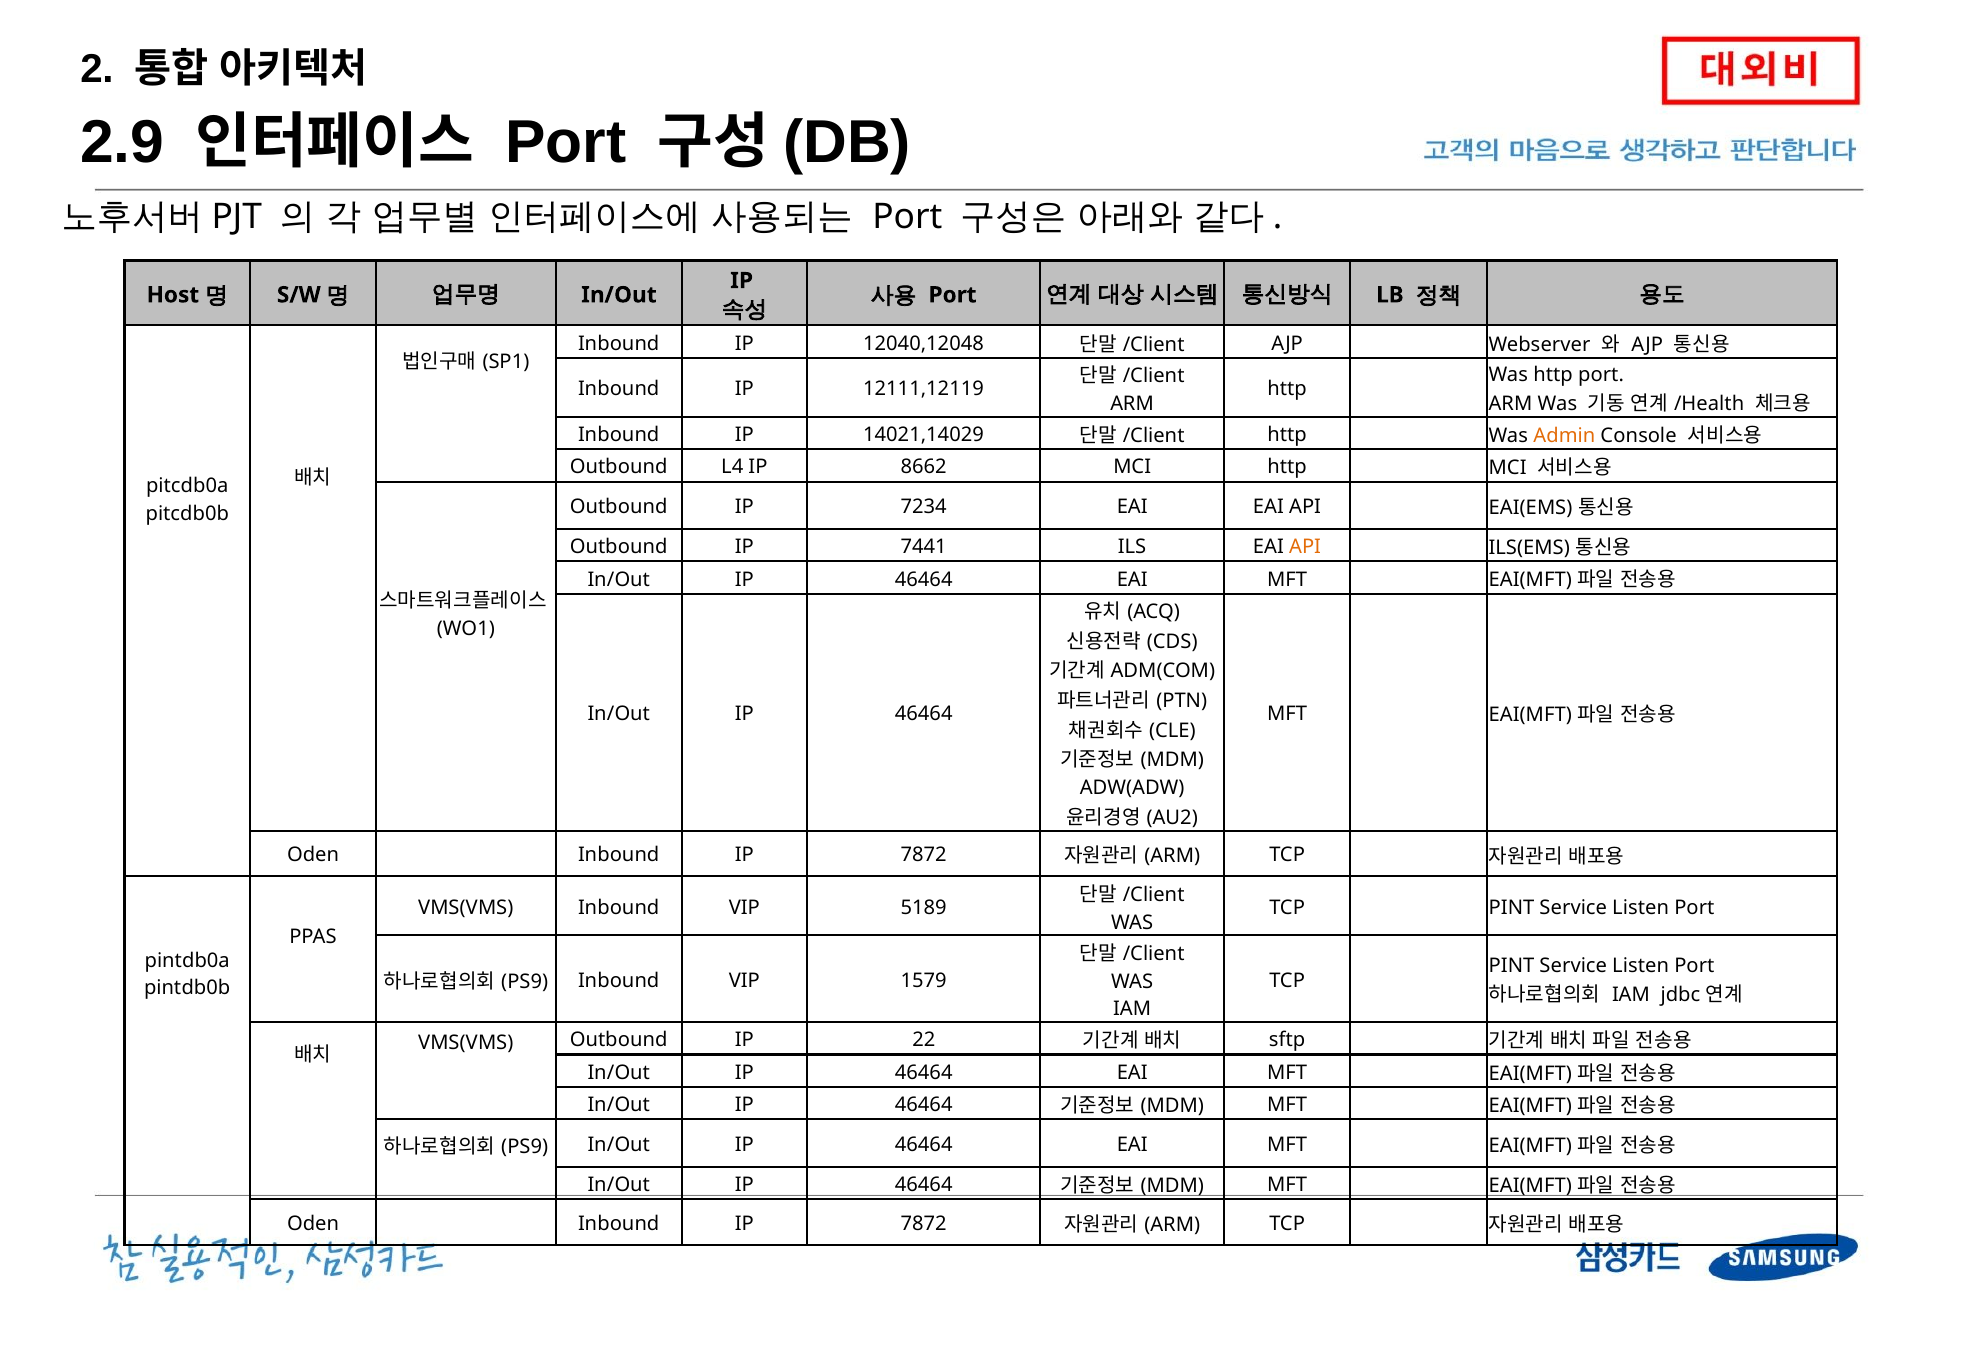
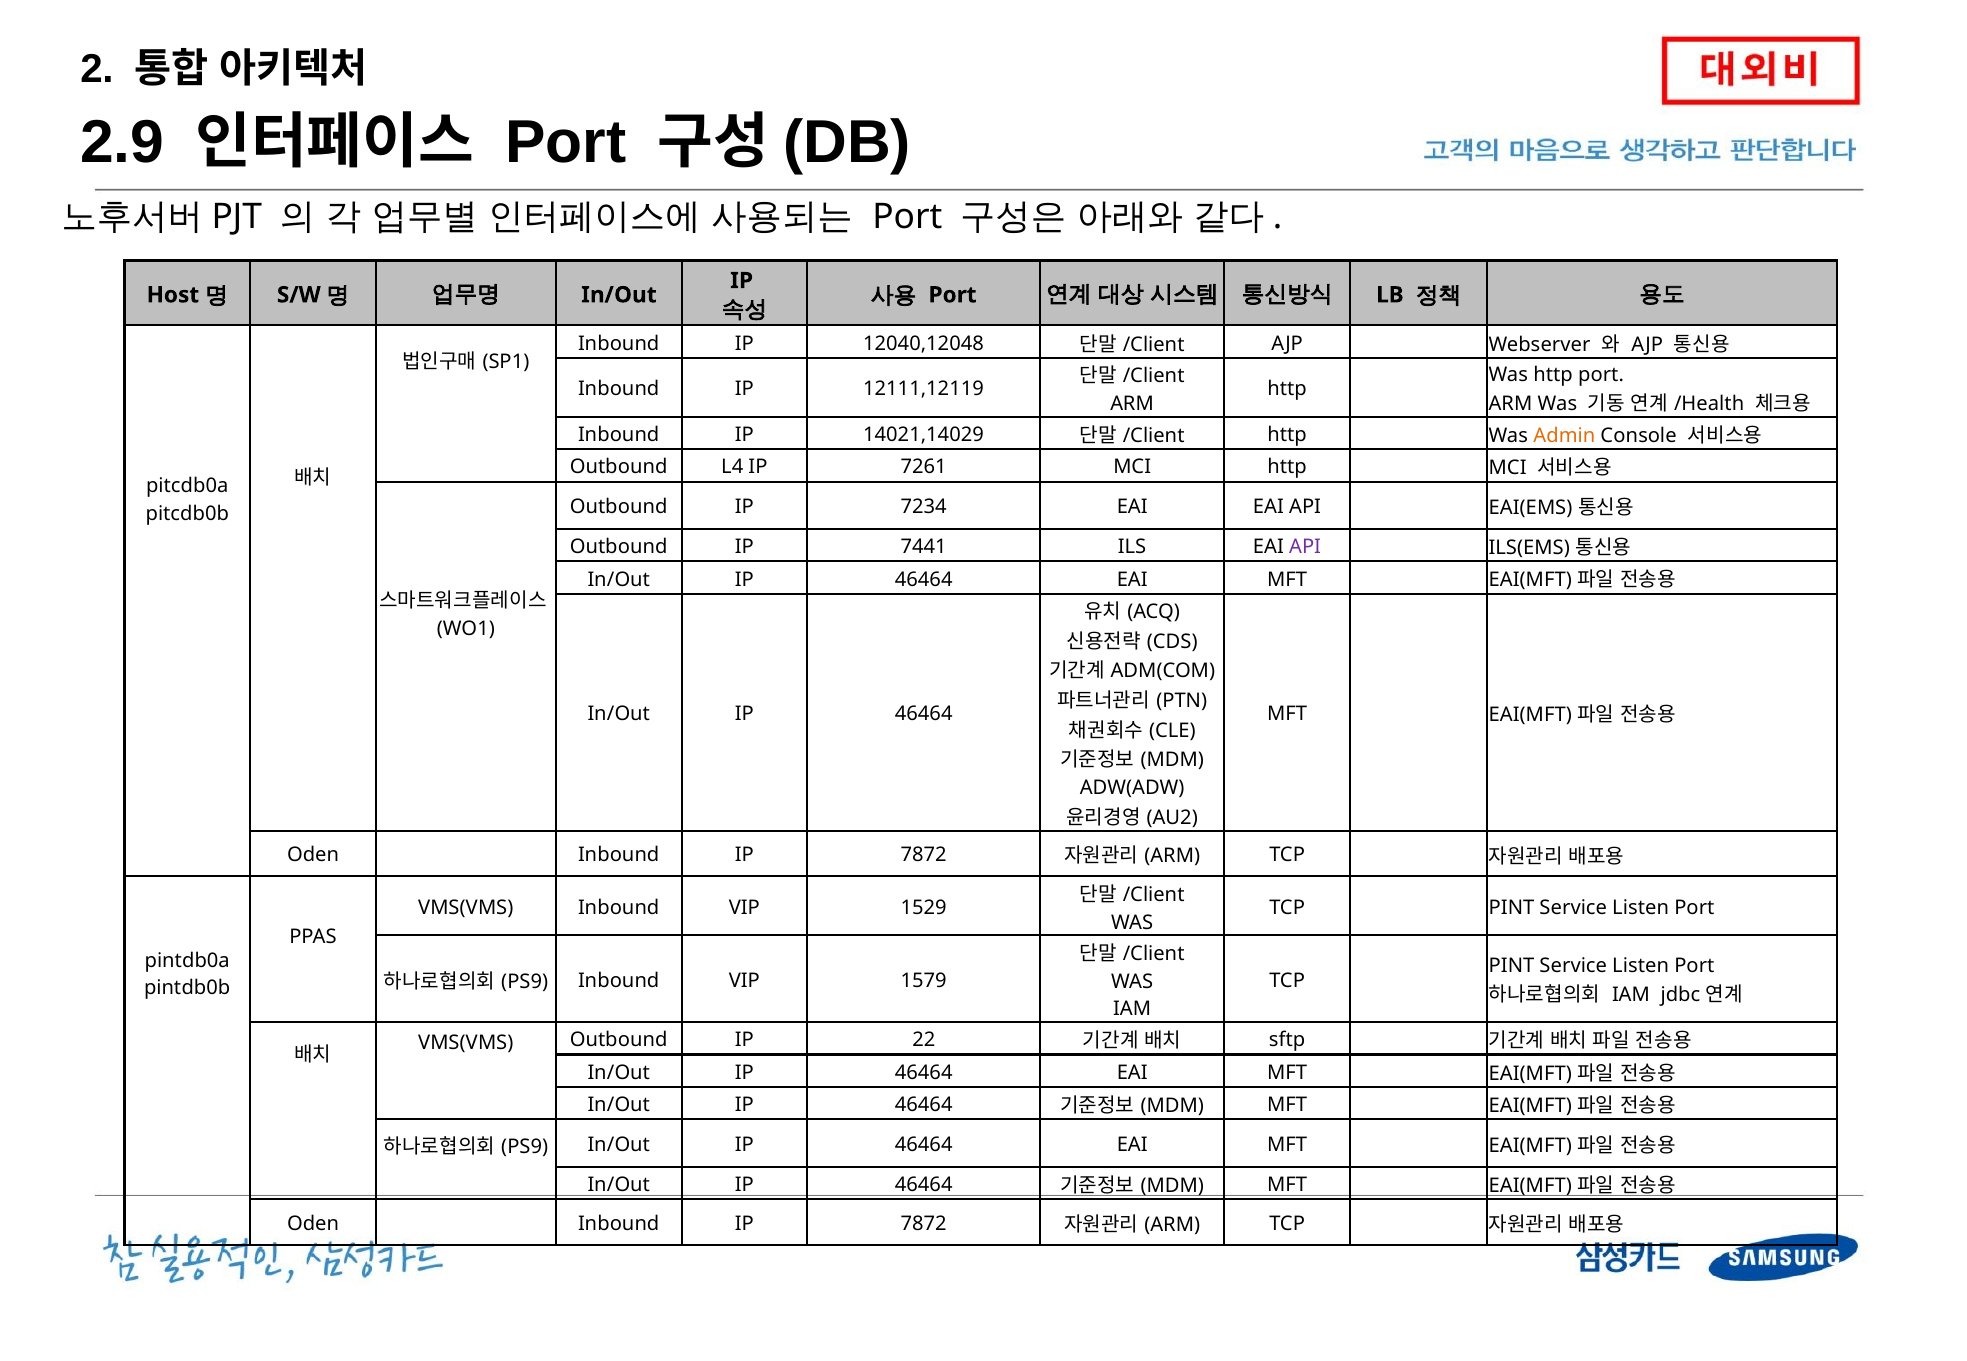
8662: 8662 -> 7261 (924, 468)
API colour: orange -> purple (1305, 547)
5189: 5189 -> 1529 (924, 908)
